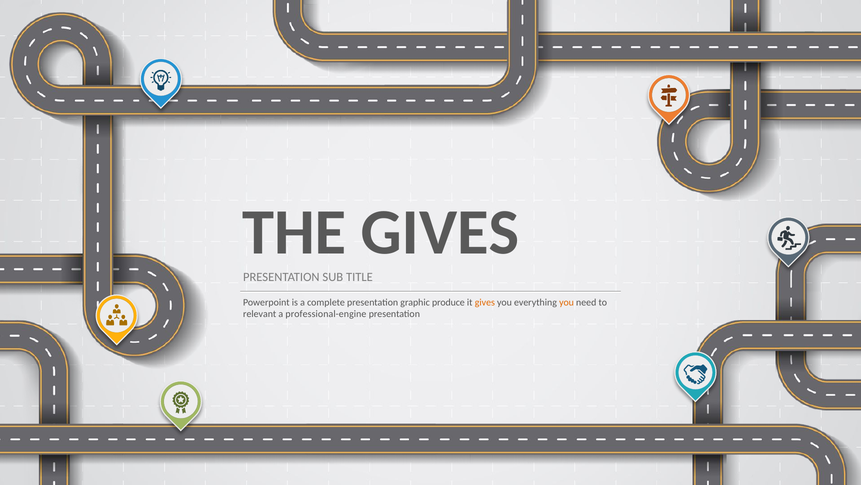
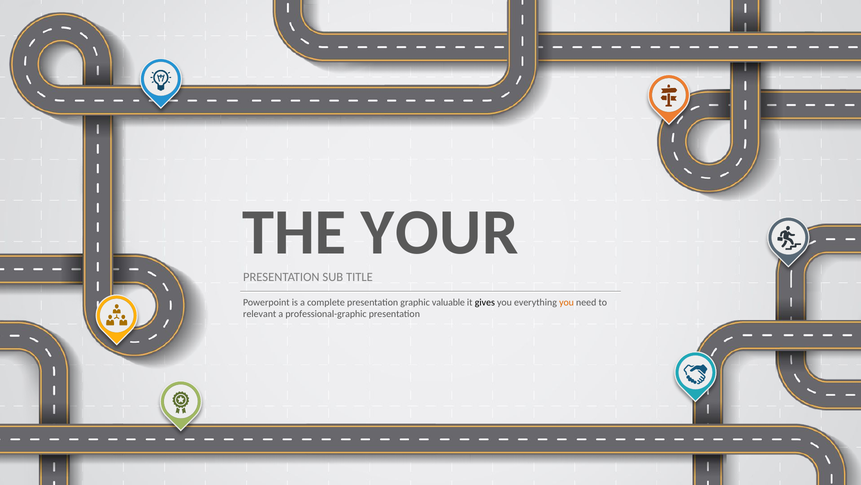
THE GIVES: GIVES -> YOUR (440, 232)
produce: produce -> valuable (448, 302)
gives colour: orange -> black (485, 302)
professional-engine: professional-engine -> professional-graphic (326, 314)
